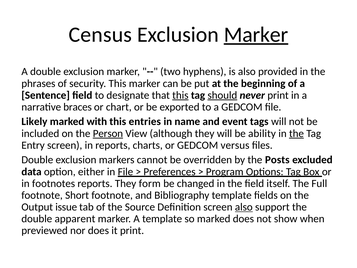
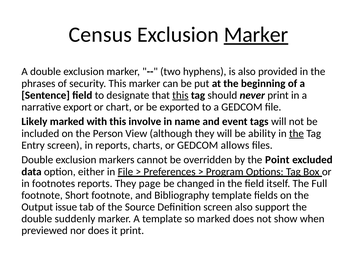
should underline: present -> none (222, 95)
braces: braces -> export (78, 107)
entries: entries -> involve (145, 122)
Person underline: present -> none (108, 133)
versus: versus -> allows (235, 145)
Posts: Posts -> Point (277, 160)
form: form -> page (150, 183)
also underline: present -> none (244, 207)
apparent: apparent -> suddenly (75, 219)
